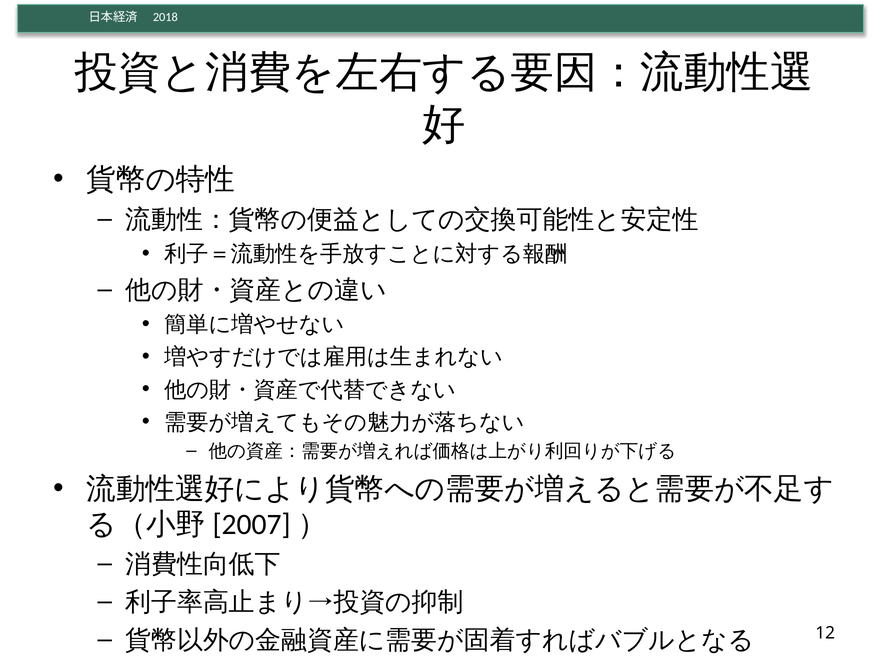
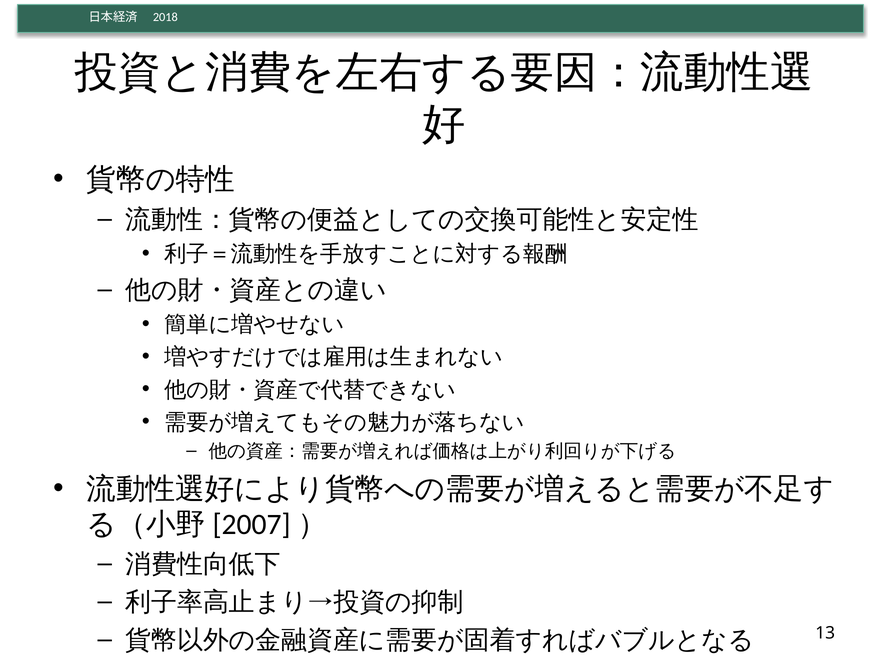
12: 12 -> 13 (825, 633)
